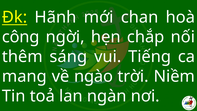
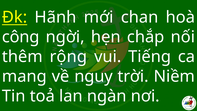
sáng: sáng -> rộng (68, 57)
ngào: ngào -> nguy (93, 76)
